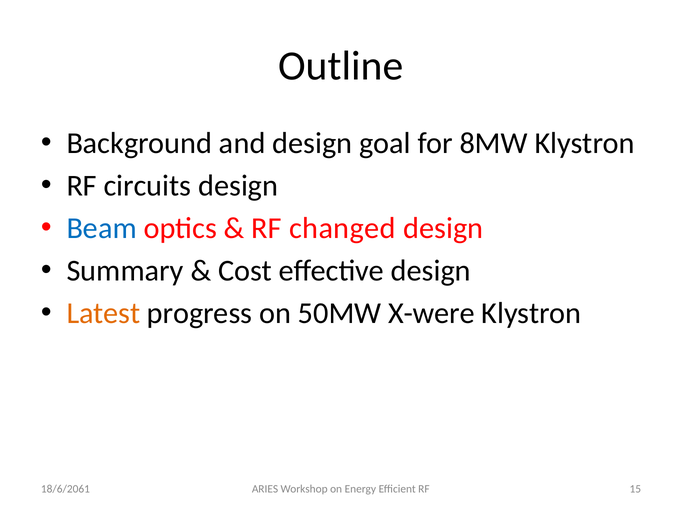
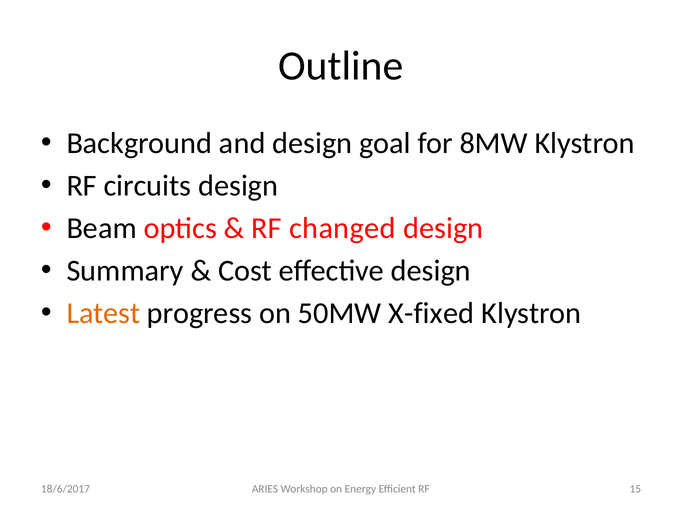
Beam colour: blue -> black (102, 228)
X-were: X-were -> X-fixed (431, 313)
18/6/2061: 18/6/2061 -> 18/6/2017 (65, 488)
